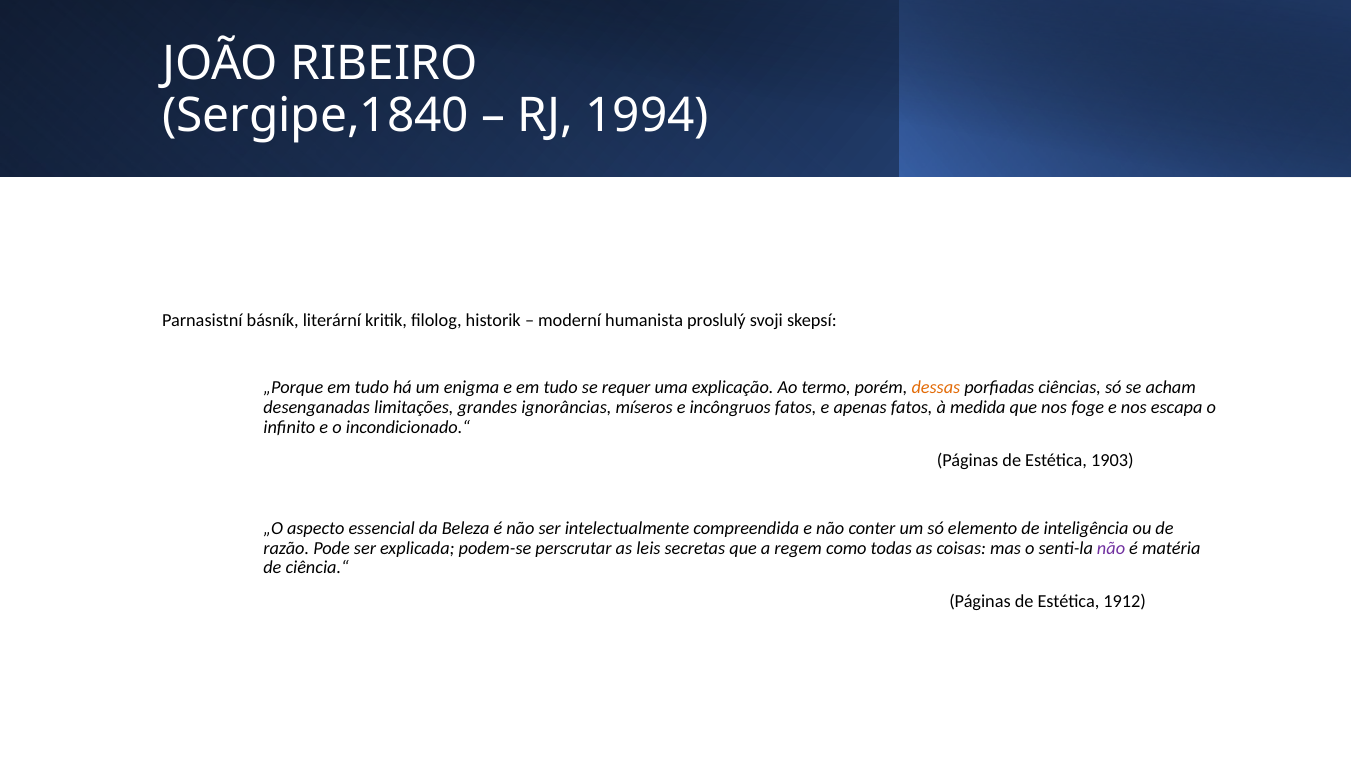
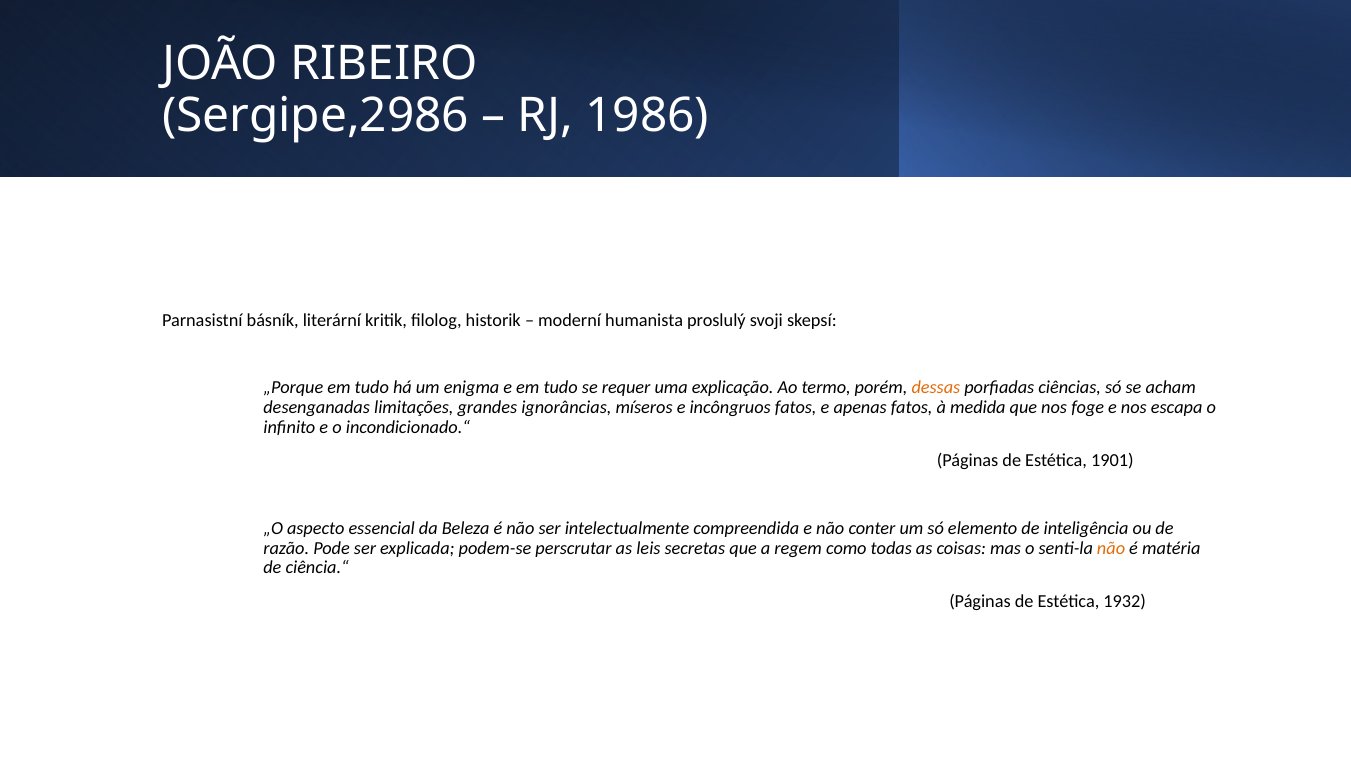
Sergipe,1840: Sergipe,1840 -> Sergipe,2986 (316, 115)
1994: 1994 -> 1986 (647, 115)
1903: 1903 -> 1901 (1112, 461)
não colour: purple -> orange (1111, 548)
1912: 1912 -> 1932 (1125, 601)
